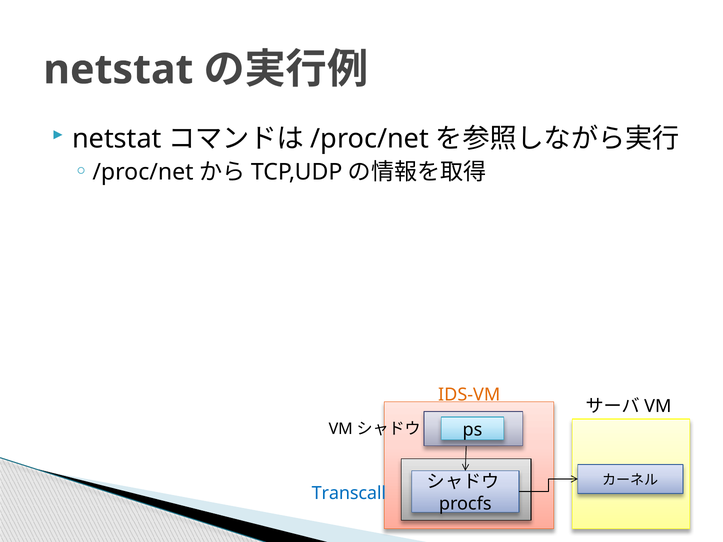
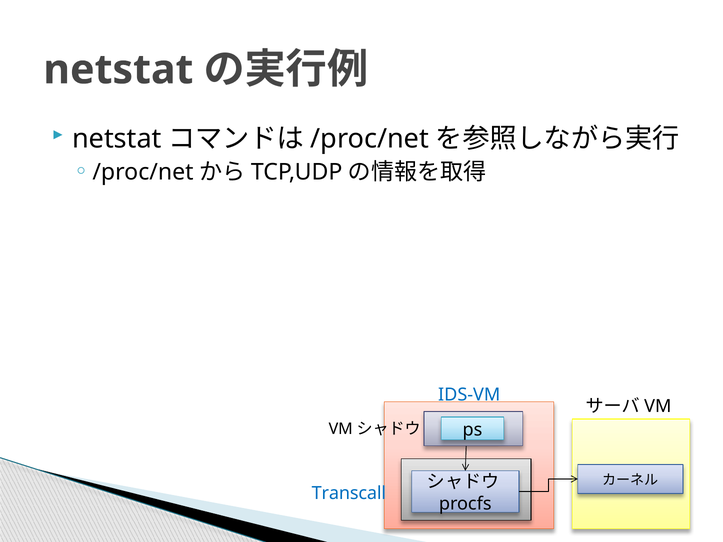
IDS-VM colour: orange -> blue (469, 395)
